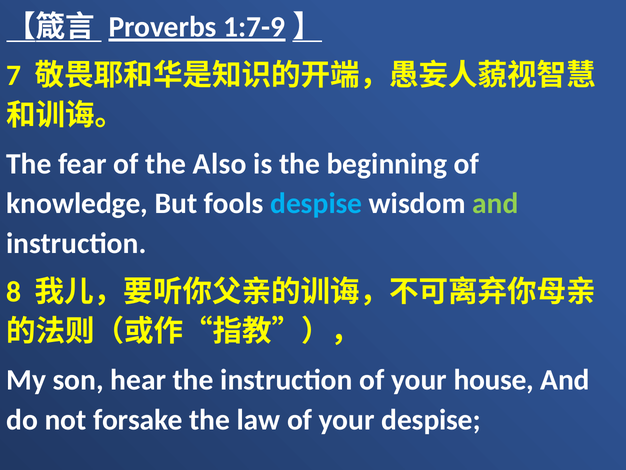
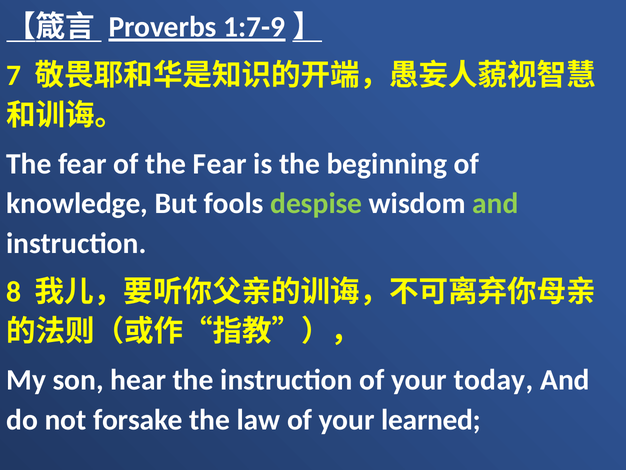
of the Also: Also -> Fear (220, 164)
despise colour: light blue -> light green (316, 203)
house: house -> today (494, 380)
your despise: despise -> learned (431, 419)
